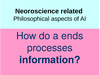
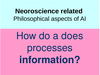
ends: ends -> does (72, 36)
